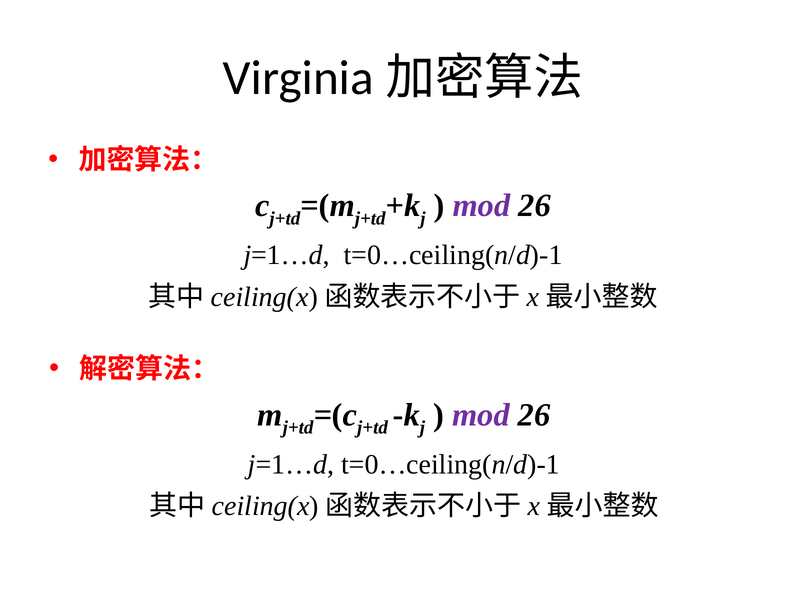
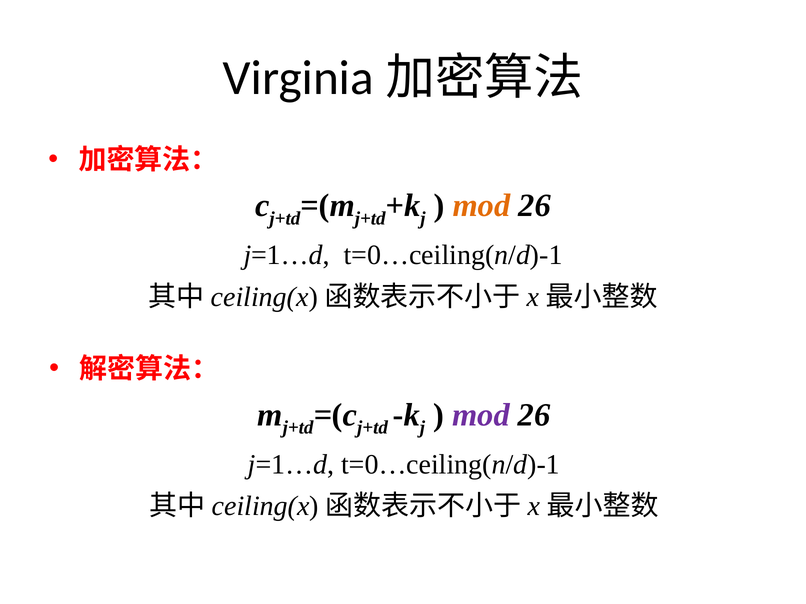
mod colour: purple -> orange (481, 206)
